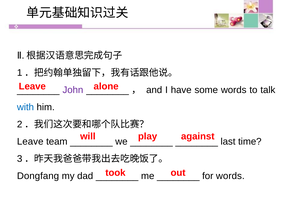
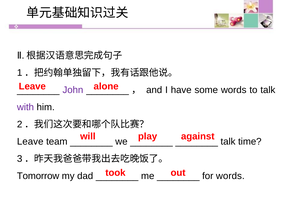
with colour: blue -> purple (25, 107)
last: last -> talk (228, 142)
Dongfang: Dongfang -> Tomorrow (38, 176)
